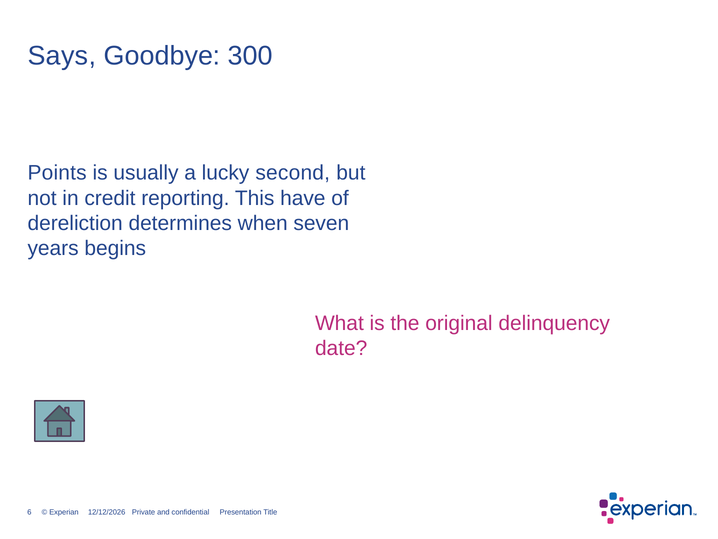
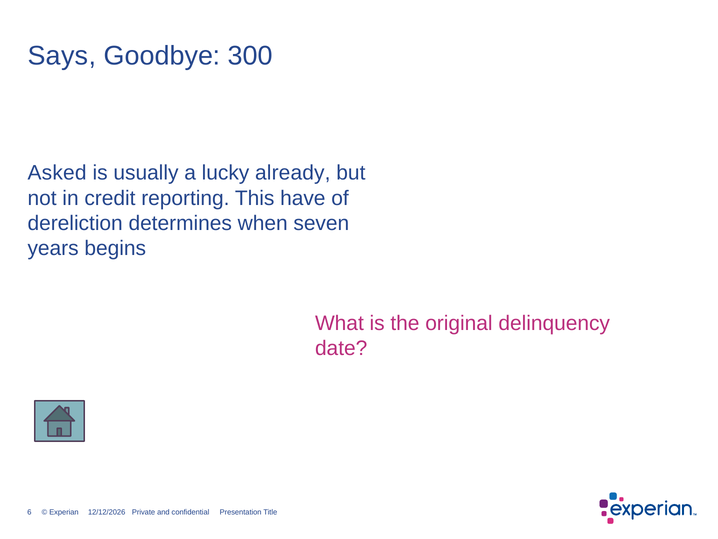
Points: Points -> Asked (57, 173)
second: second -> already (293, 173)
